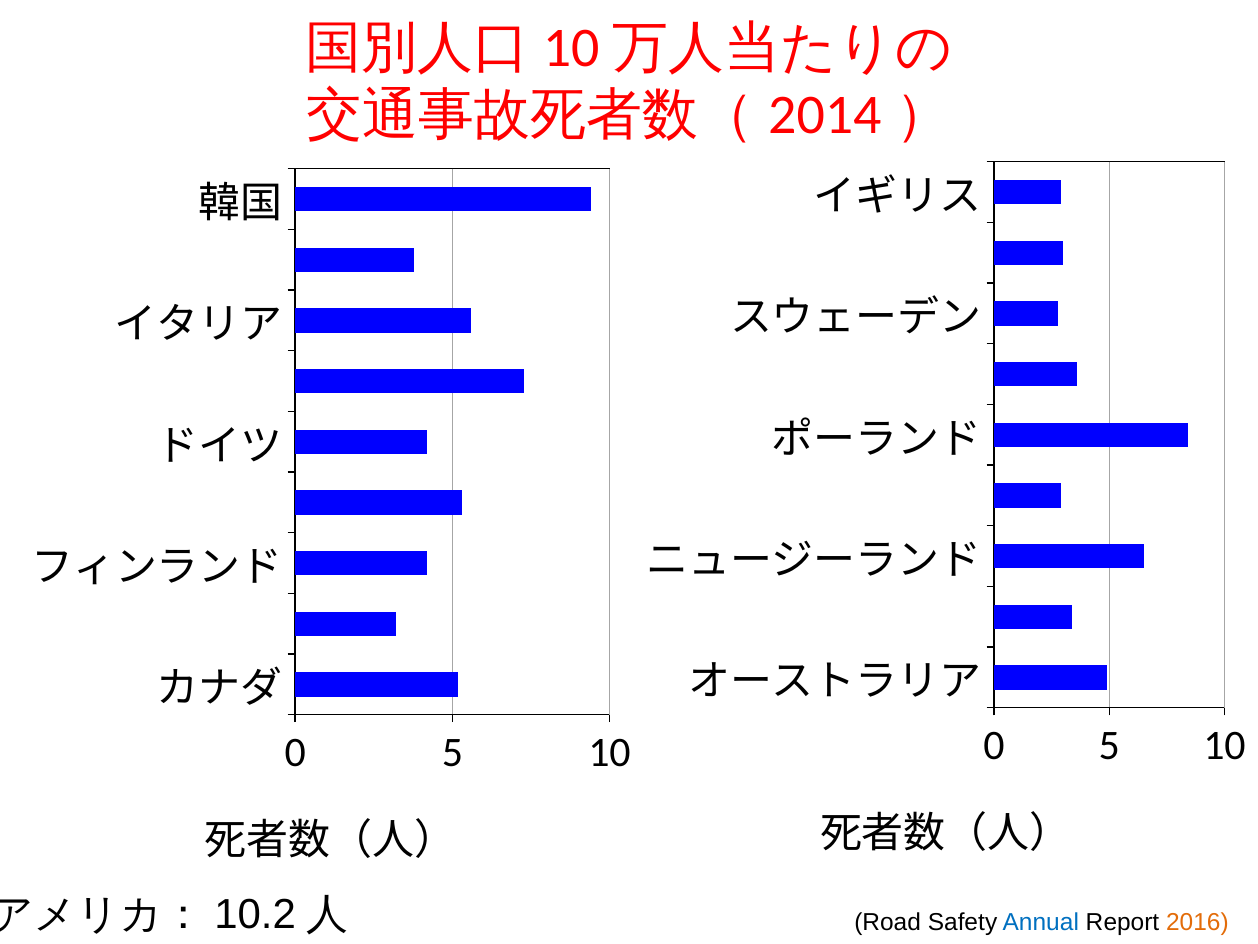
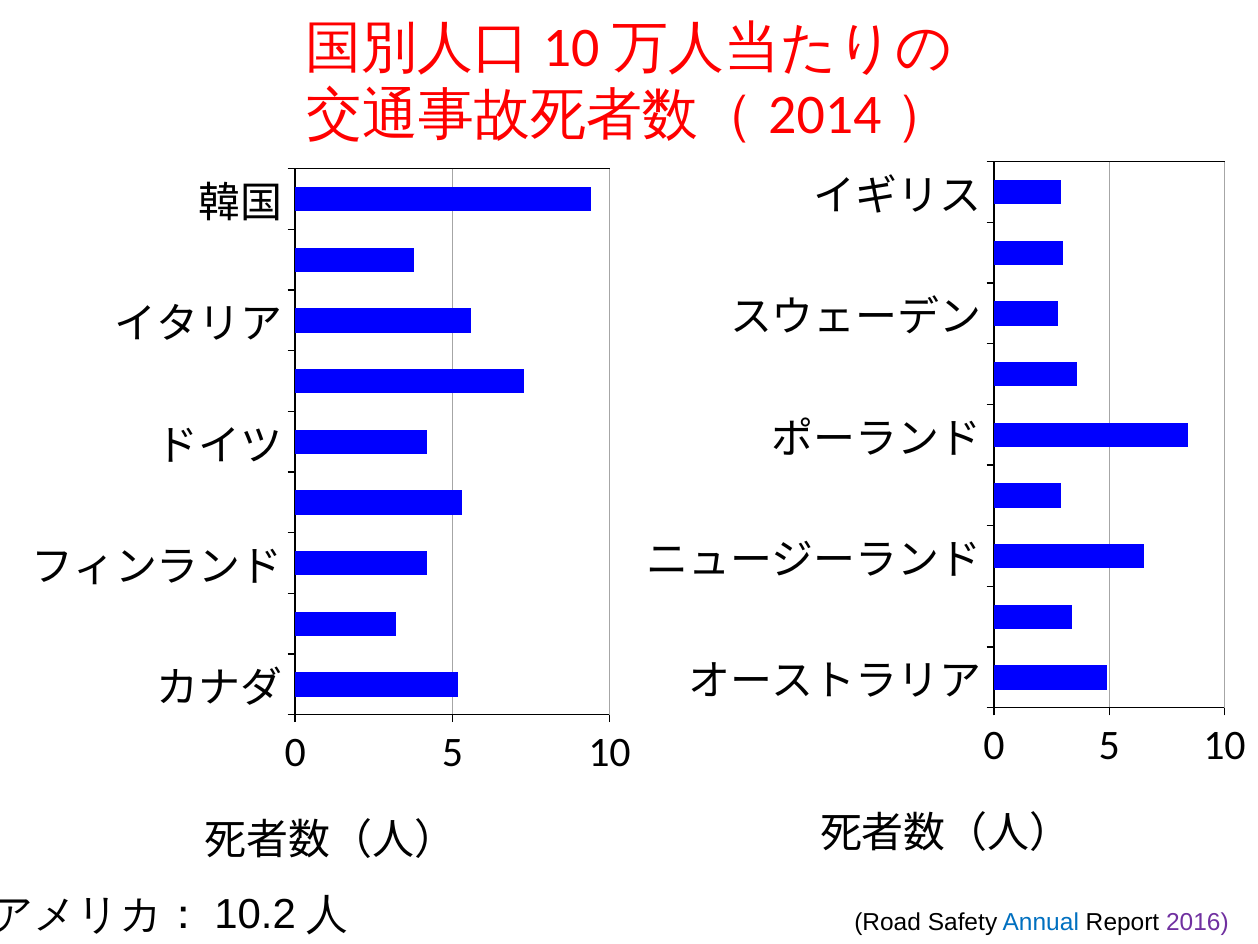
2016 colour: orange -> purple (1197, 922)
